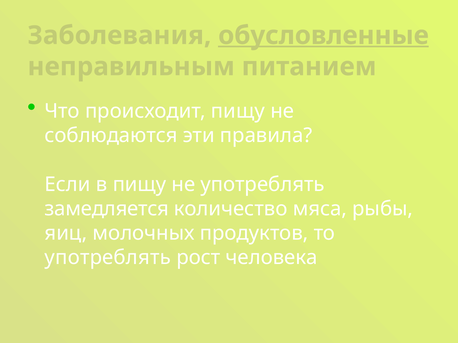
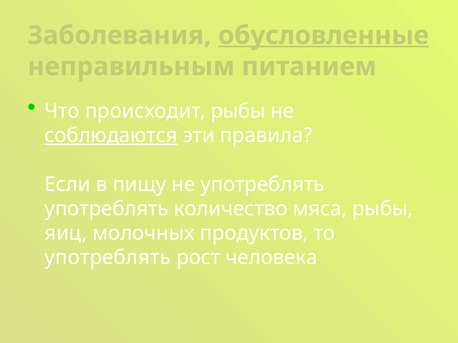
происходит пищу: пищу -> рыбы (238, 111)
соблюдаются underline: none -> present (111, 136)
замедляется: замедляется -> употреблять (107, 209)
